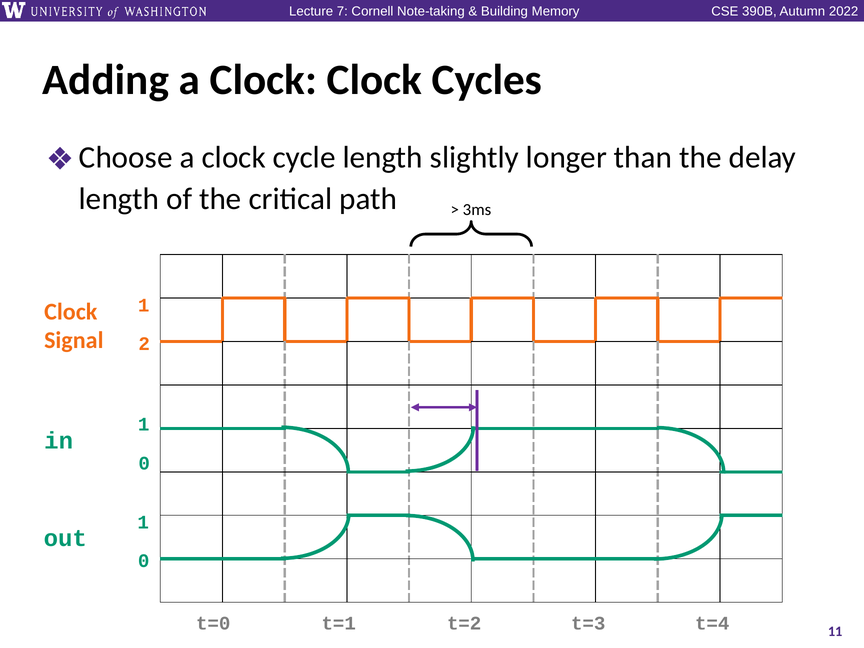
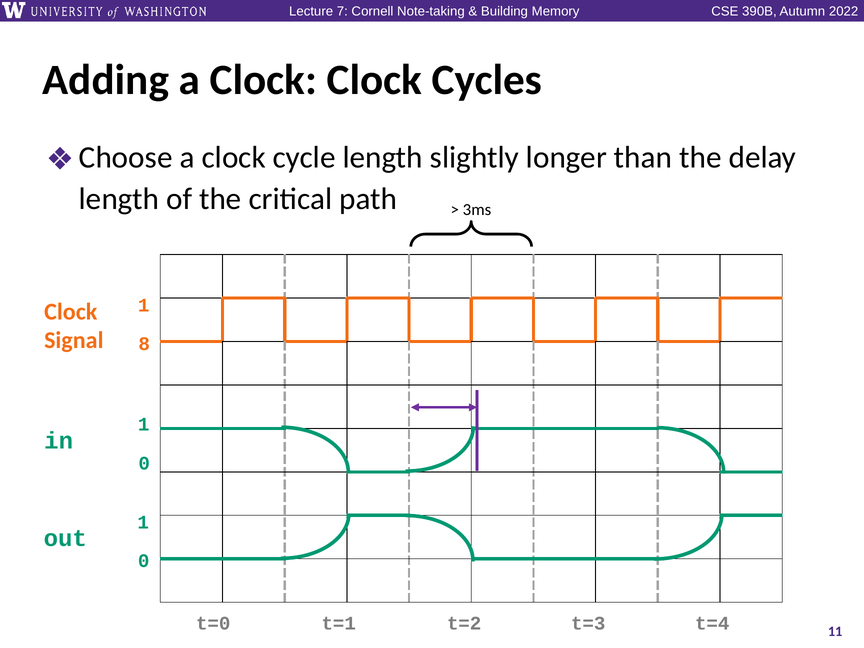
2: 2 -> 8 (144, 344)
